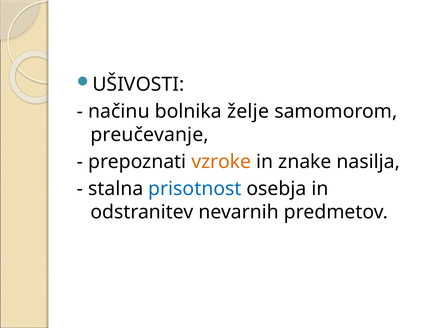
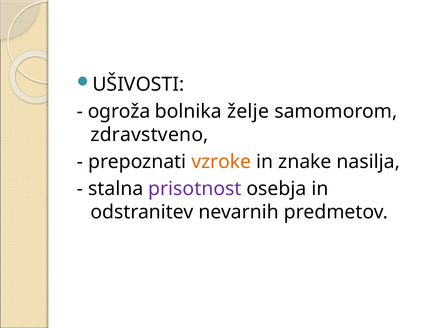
načinu: načinu -> ogroža (119, 111)
preučevanje: preučevanje -> zdravstveno (149, 135)
prisotnost colour: blue -> purple (195, 189)
